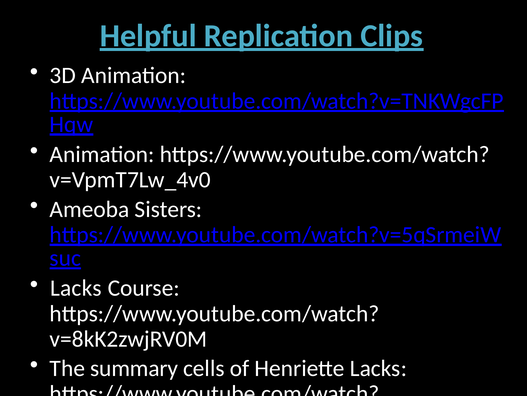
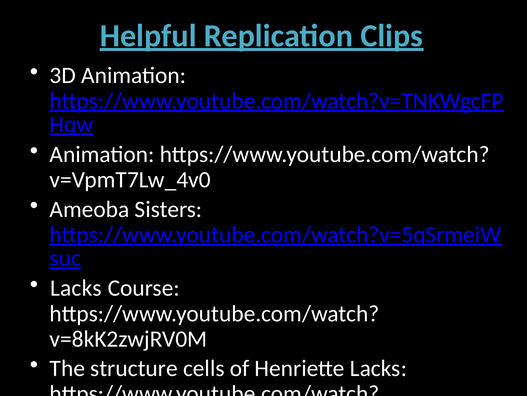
summary: summary -> structure (134, 368)
